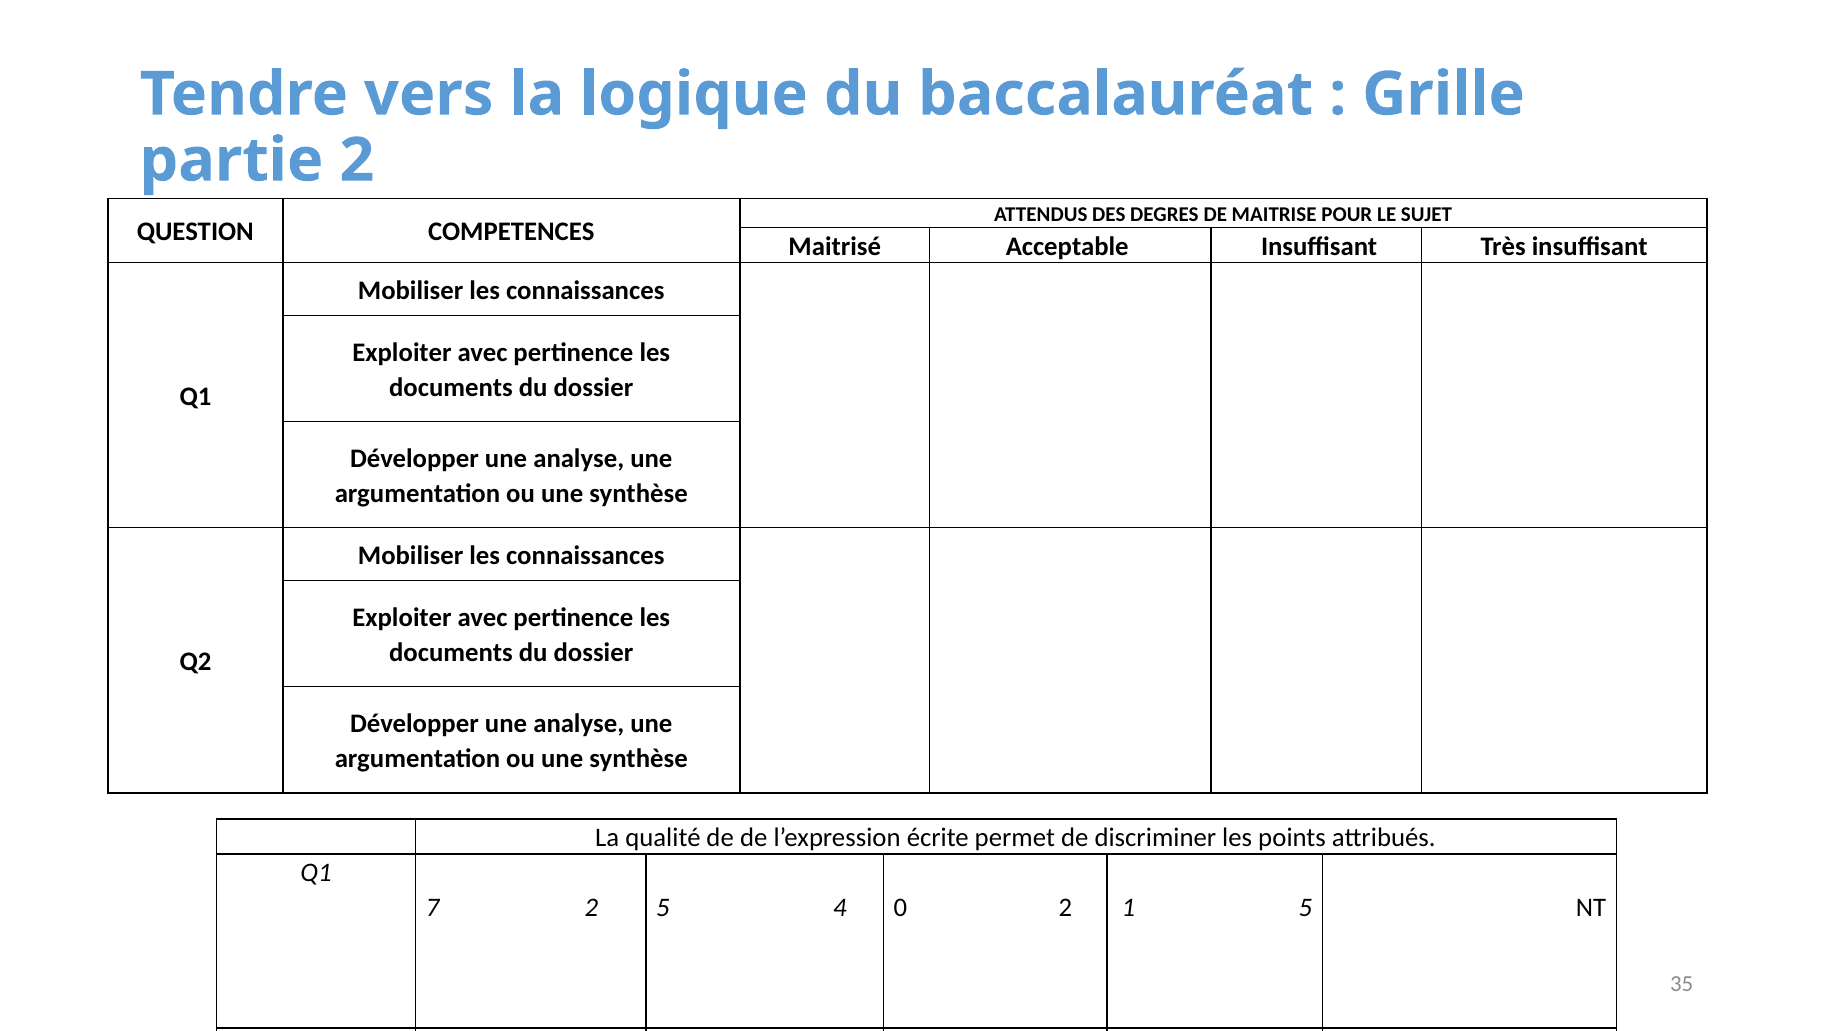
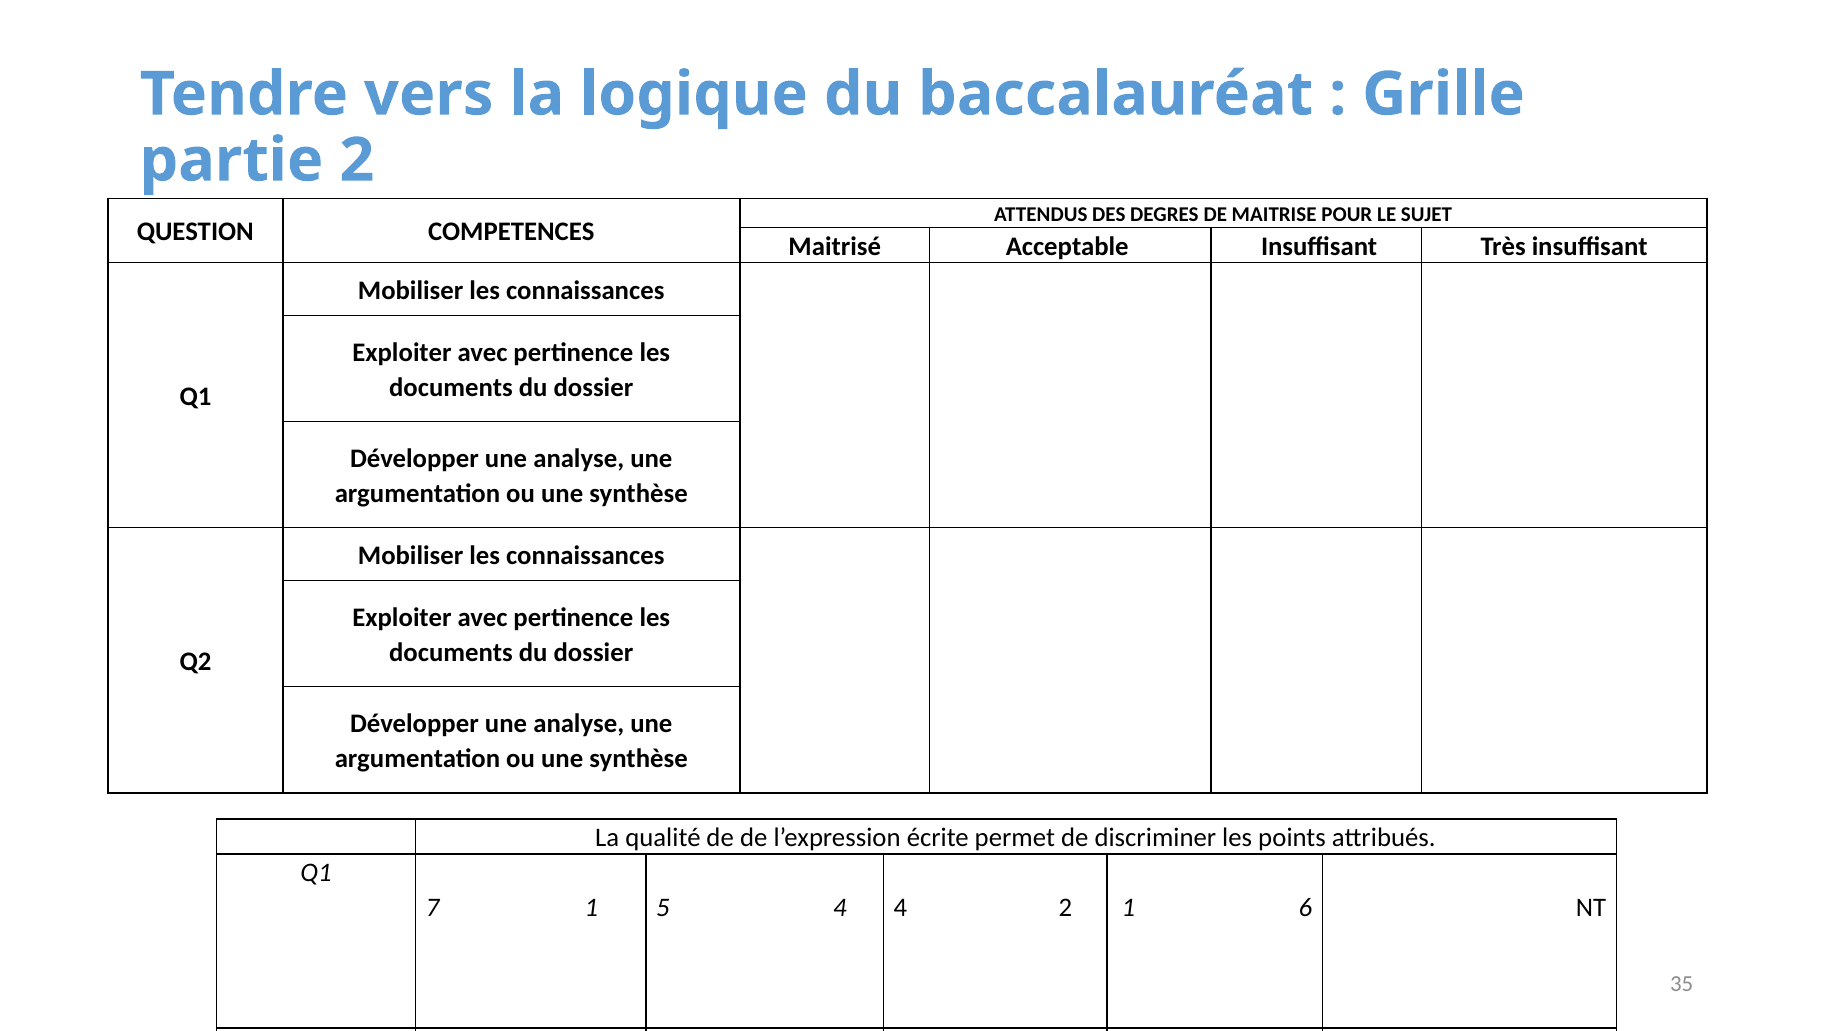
7 2: 2 -> 1 (592, 908)
4 0: 0 -> 4 (901, 908)
1 5: 5 -> 6 (1305, 908)
